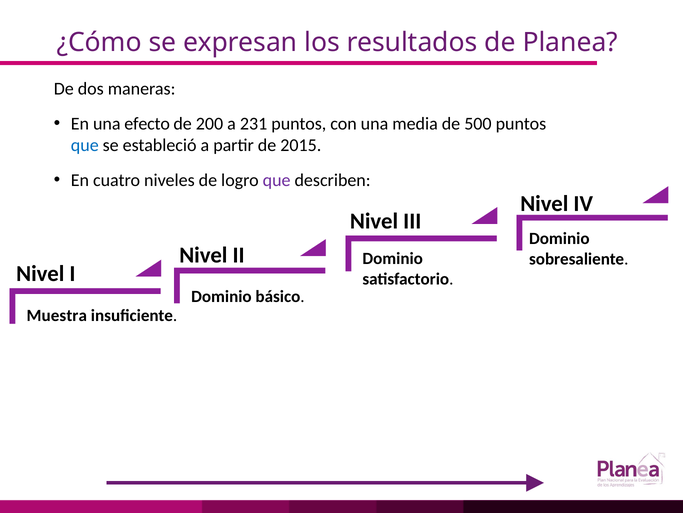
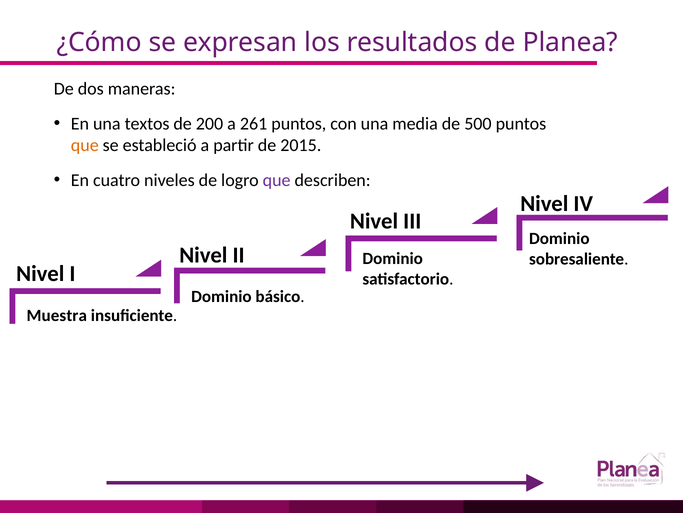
efecto: efecto -> textos (147, 124)
231: 231 -> 261 (254, 124)
que colour: blue -> orange (85, 145)
